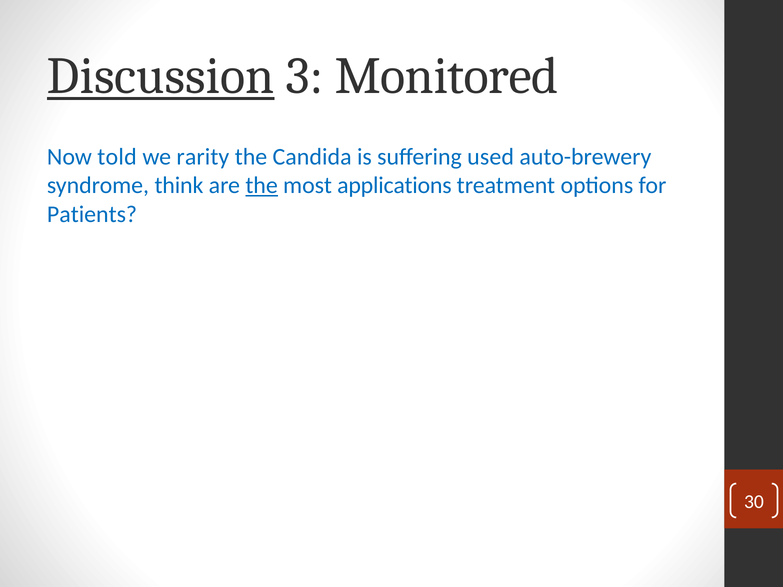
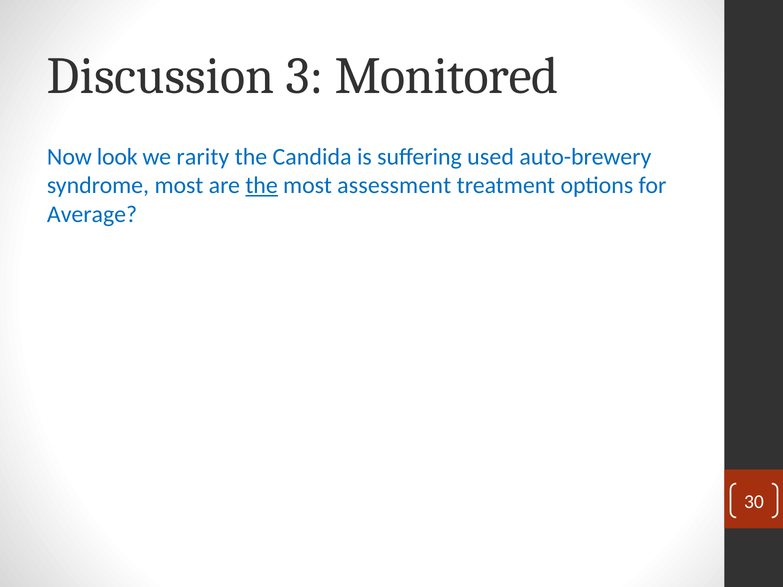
Discussion underline: present -> none (161, 76)
told: told -> look (117, 157)
syndrome think: think -> most (179, 186)
applications: applications -> assessment (394, 186)
Patients: Patients -> Average (92, 214)
